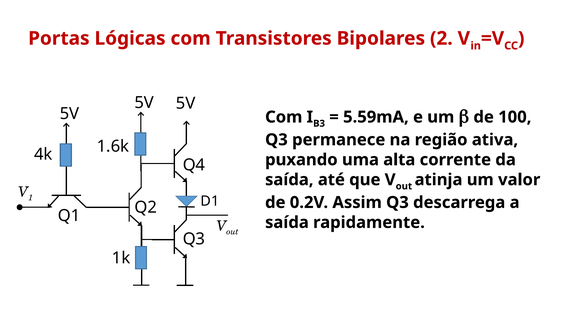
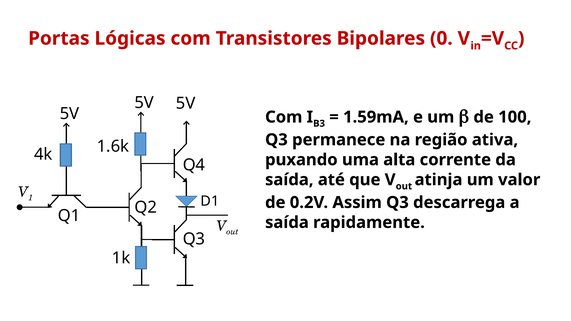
2: 2 -> 0 (441, 38)
5.59mA: 5.59mA -> 1.59mA (376, 117)
